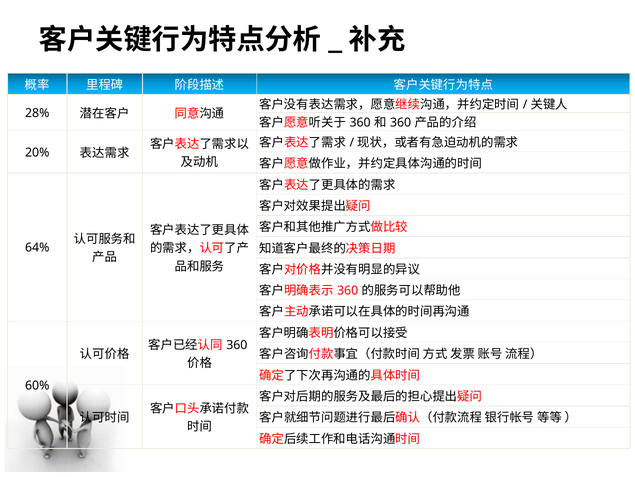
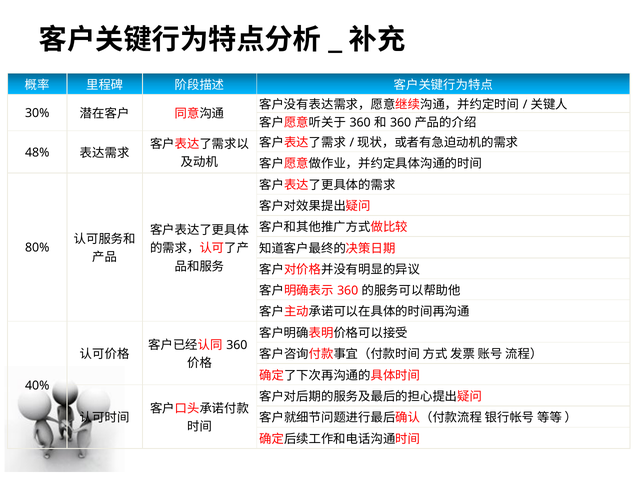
28%: 28% -> 30% (37, 113)
20%: 20% -> 48% (37, 152)
64%: 64% -> 80% (37, 247)
60%: 60% -> 40% (37, 385)
